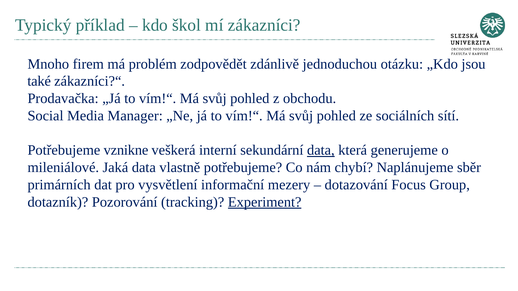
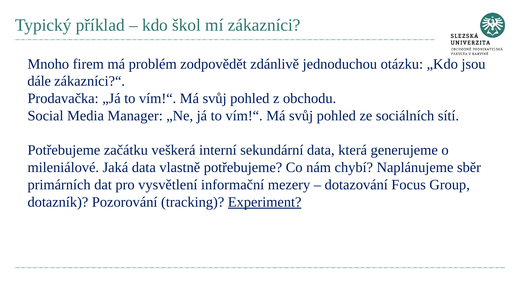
také: také -> dále (39, 81)
vznikne: vznikne -> začátku (126, 150)
data underline: present -> none (321, 150)
